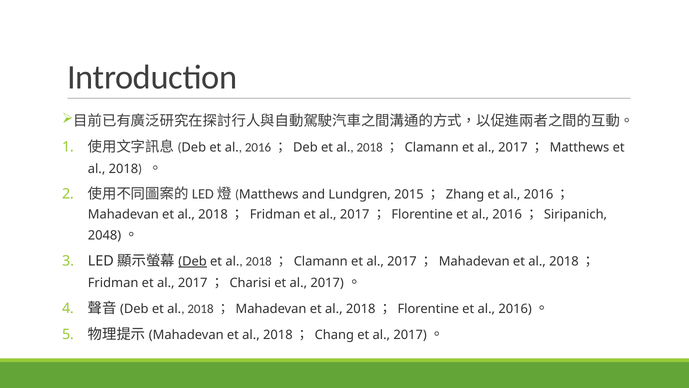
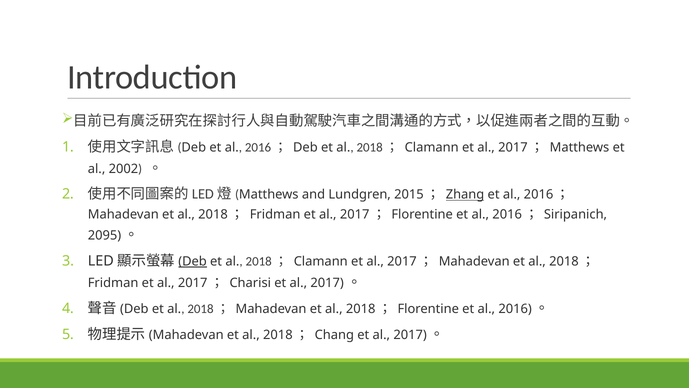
2018: 2018 -> 2002 (123, 169)
Zhang underline: none -> present (465, 194)
2048: 2048 -> 2095 (105, 235)
